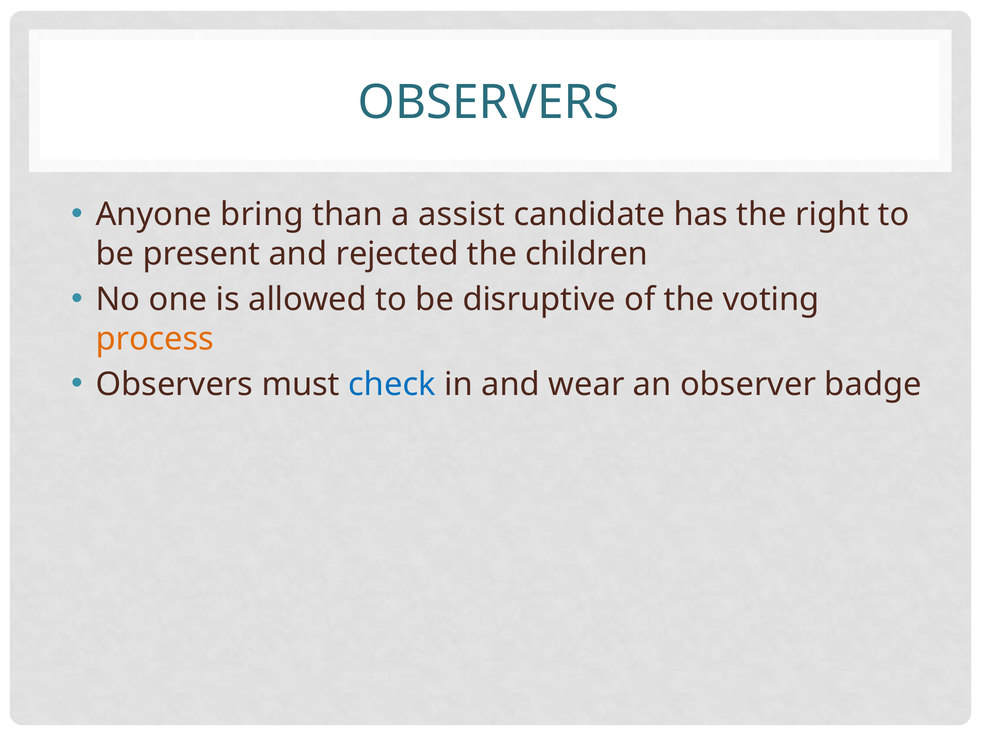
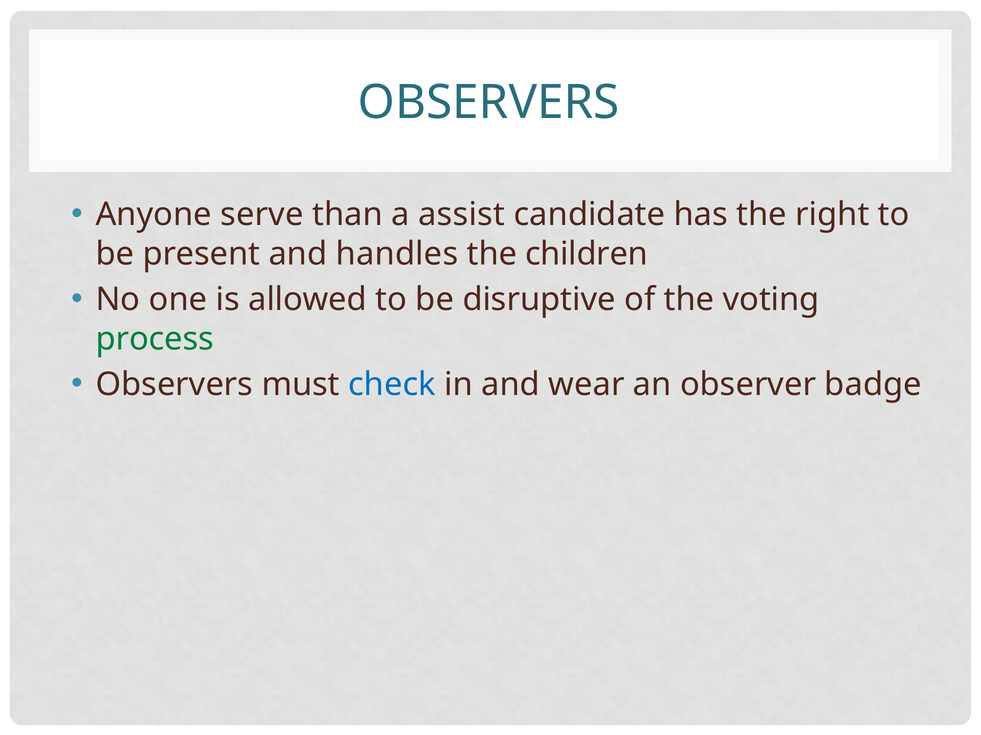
bring: bring -> serve (262, 215)
rejected: rejected -> handles (397, 254)
process colour: orange -> green (155, 339)
